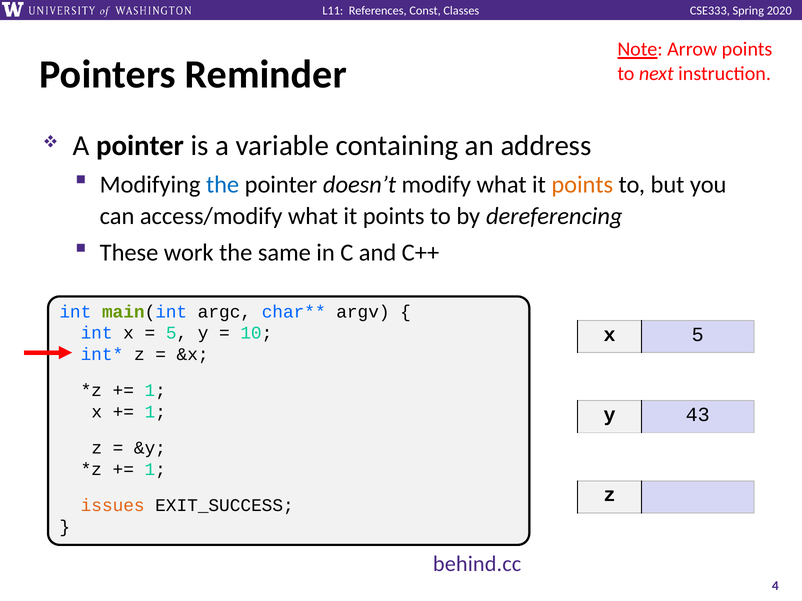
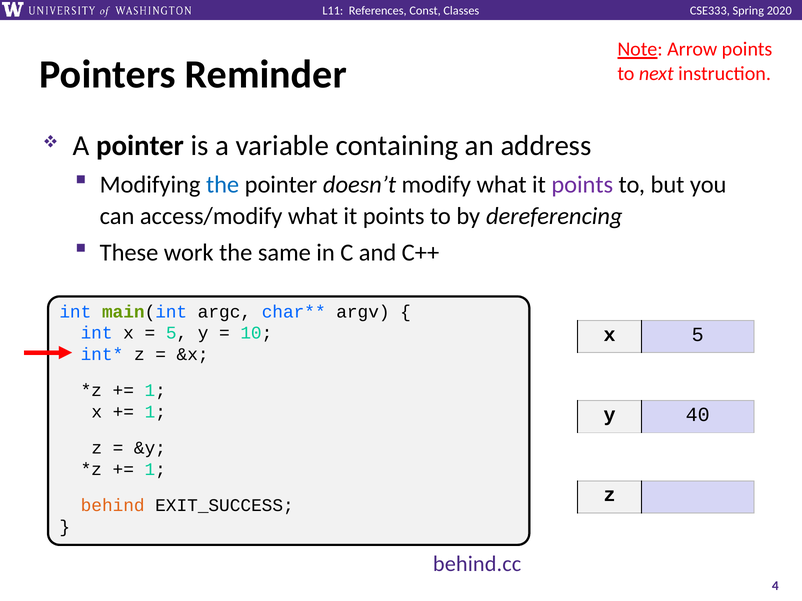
points colour: orange -> purple (582, 185)
43: 43 -> 40 (698, 415)
issues: issues -> behind (113, 506)
